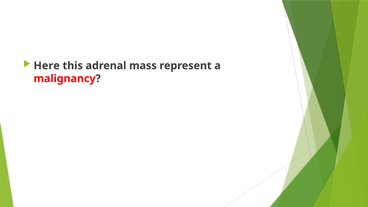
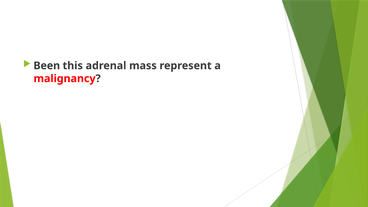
Here: Here -> Been (47, 66)
